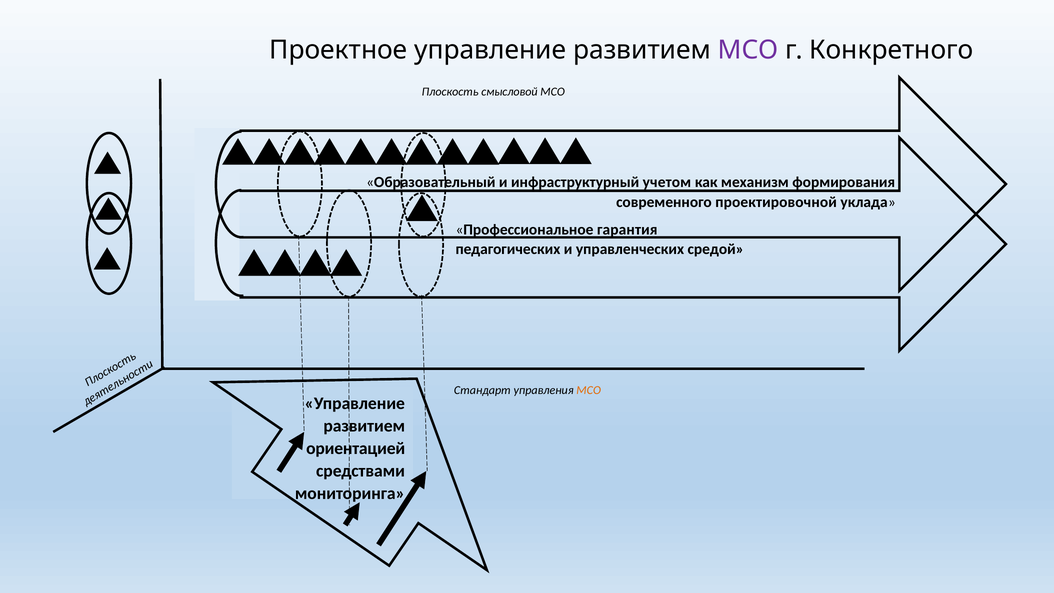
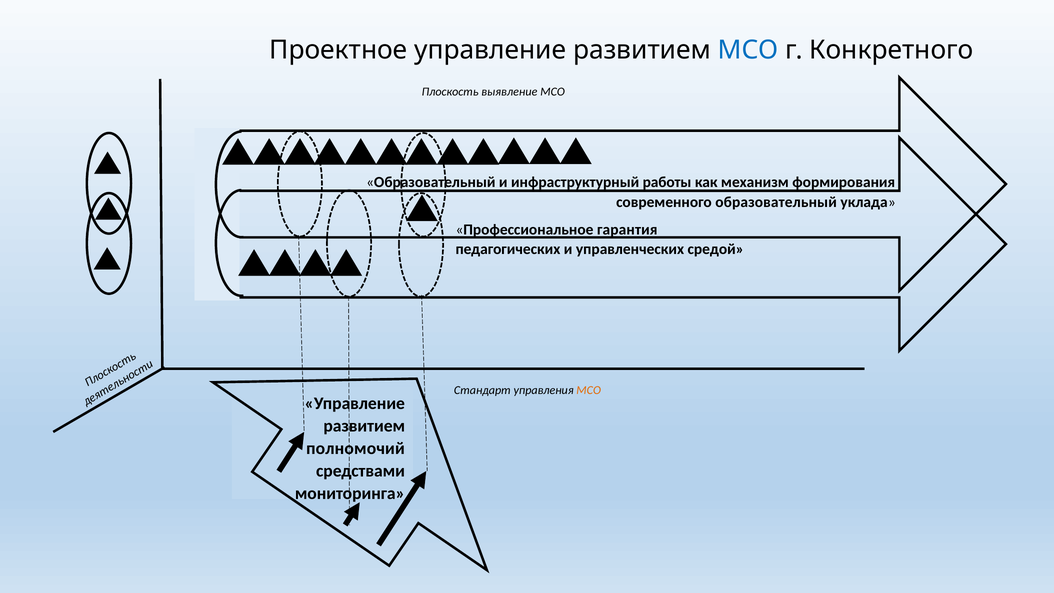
МСО colour: purple -> blue (748, 50)
смысловой: смысловой -> выявление (509, 92)
учетом: учетом -> работы (667, 182)
современного проектировочной: проектировочной -> образовательный (776, 202)
ориентацией: ориентацией -> полномочий (356, 448)
